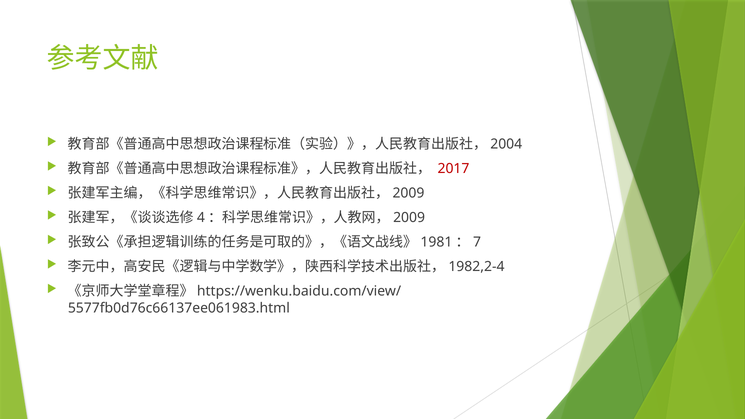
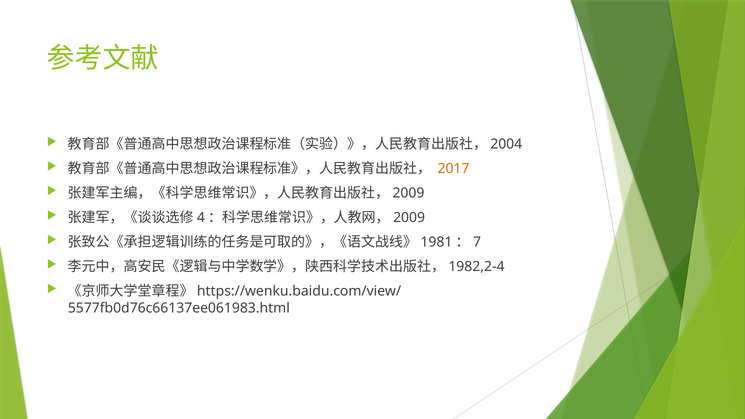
2017 colour: red -> orange (453, 169)
